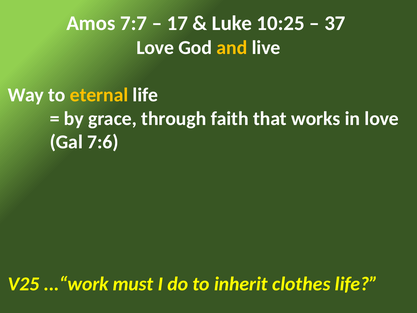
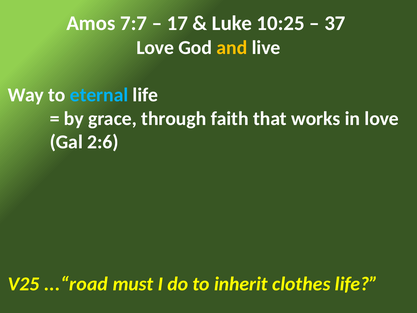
eternal colour: yellow -> light blue (99, 95)
7:6: 7:6 -> 2:6 (103, 142)
...“work: ...“work -> ...“road (76, 284)
